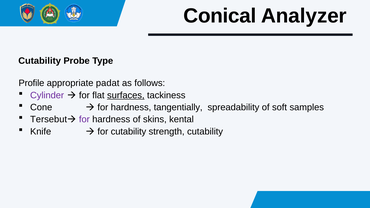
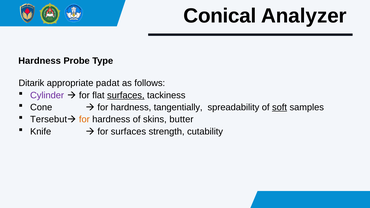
Cutability: Cutability -> Hardness (40, 61)
Profile: Profile -> Ditarik (31, 83)
soft underline: none -> present (280, 107)
for colour: purple -> orange (84, 119)
kental: kental -> butter (181, 119)
for cutability: cutability -> surfaces (128, 132)
